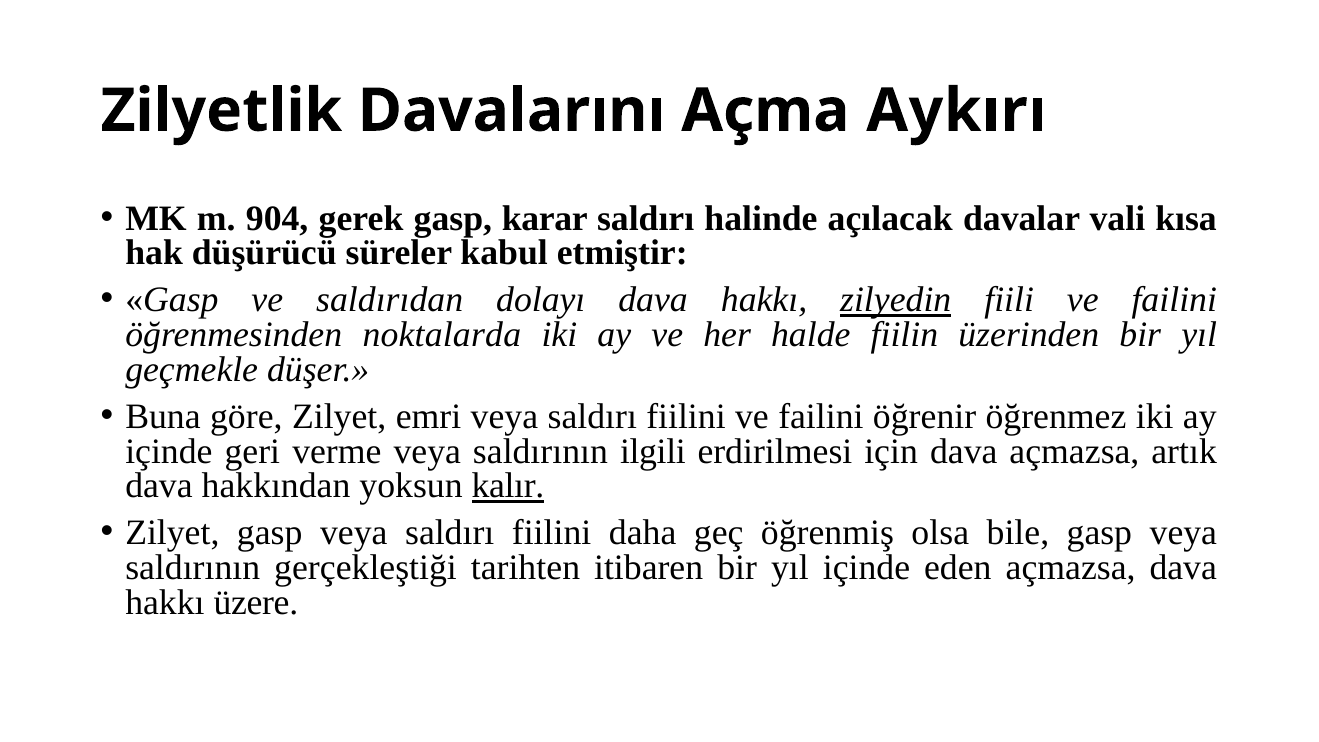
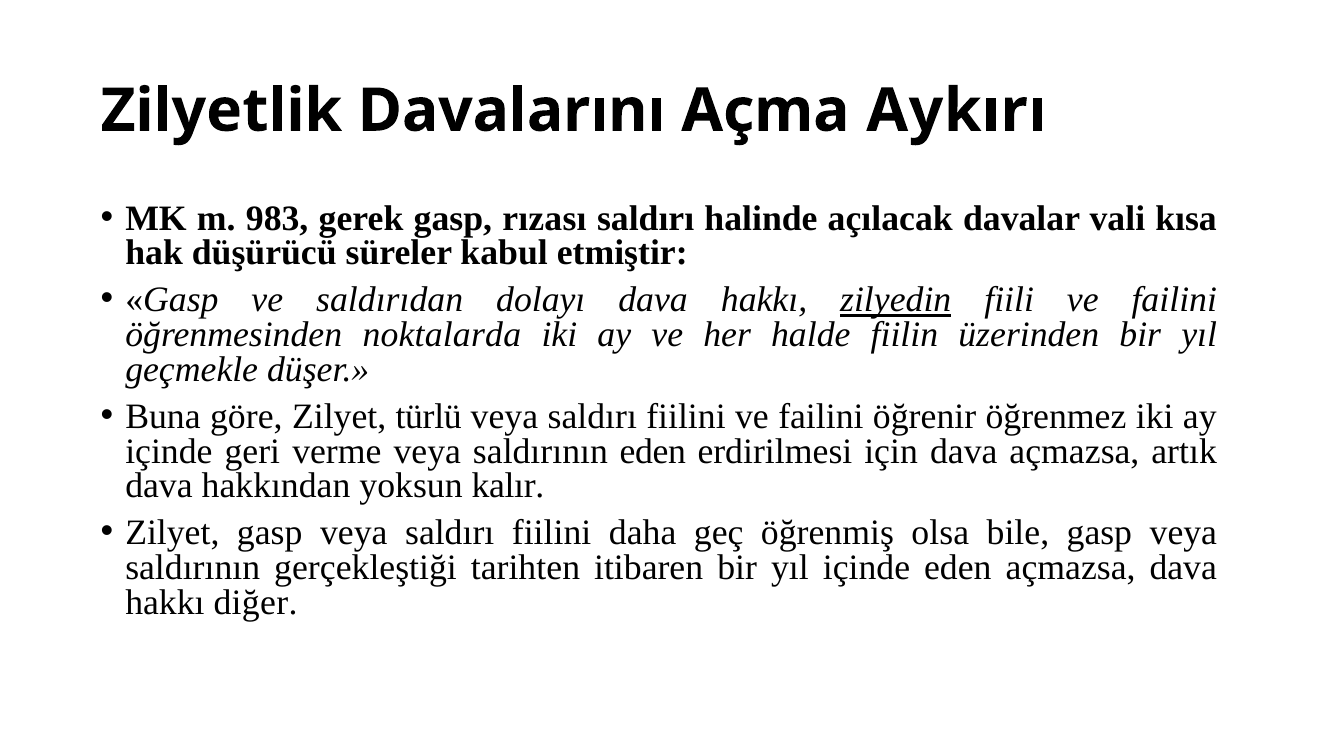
904: 904 -> 983 (277, 218)
karar: karar -> rızası (544, 218)
emri: emri -> türlü (429, 417)
saldırının ilgili: ilgili -> eden (653, 451)
kalır underline: present -> none (508, 486)
üzere: üzere -> diğer (256, 602)
